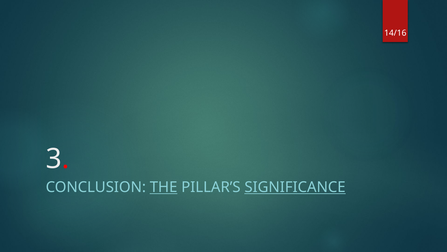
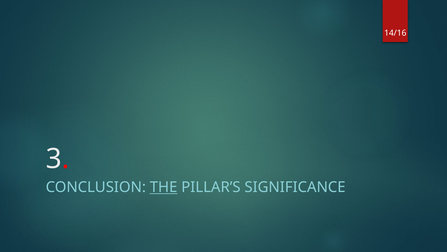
SIGNIFICANCE underline: present -> none (295, 187)
